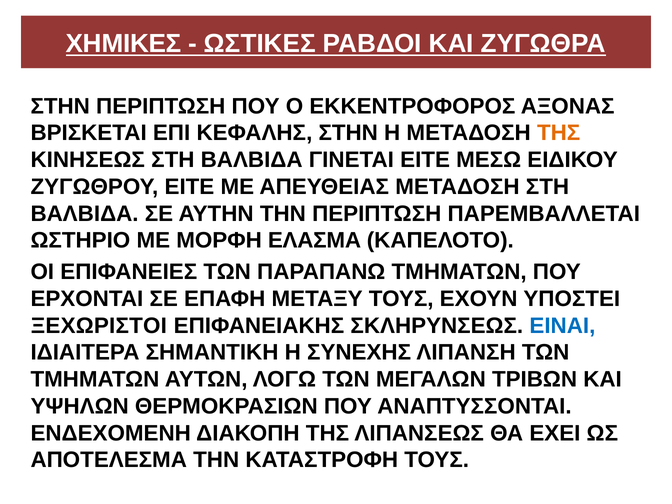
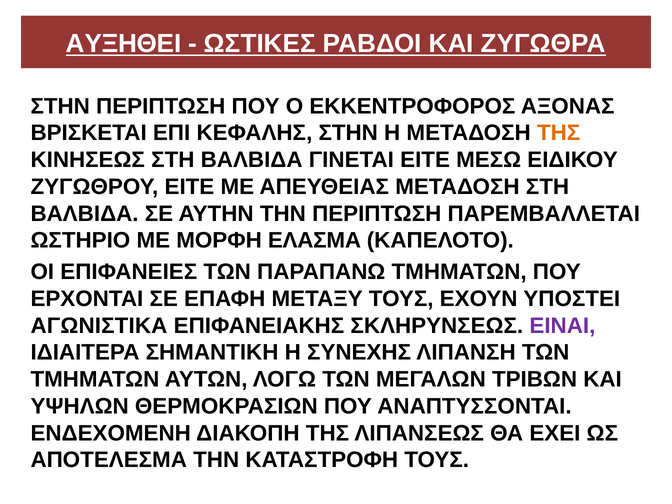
ΧΗΜΙΚΕΣ: ΧΗΜΙΚΕΣ -> ΑΥΞΗΘΕΙ (124, 44)
ΞΕΧΩΡΙΣΤΟΙ: ΞΕΧΩΡΙΣΤΟΙ -> ΑΓΩΝΙΣΤΙΚΑ (99, 326)
ΕΙΝΑΙ colour: blue -> purple (562, 326)
